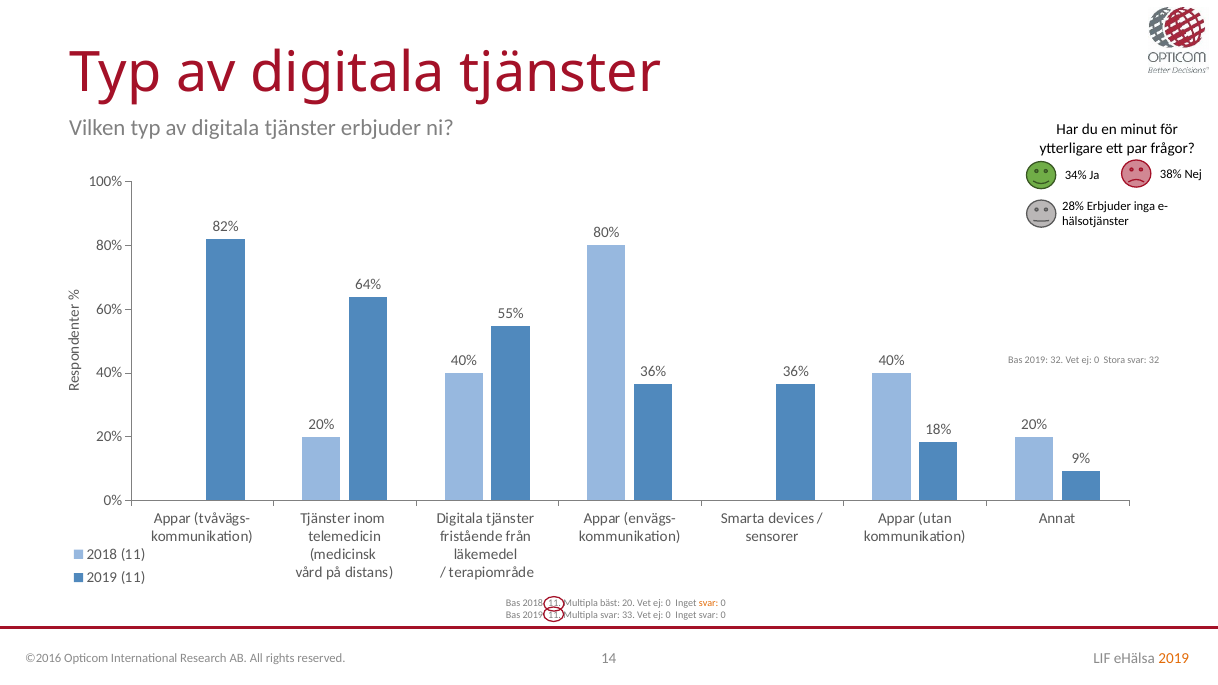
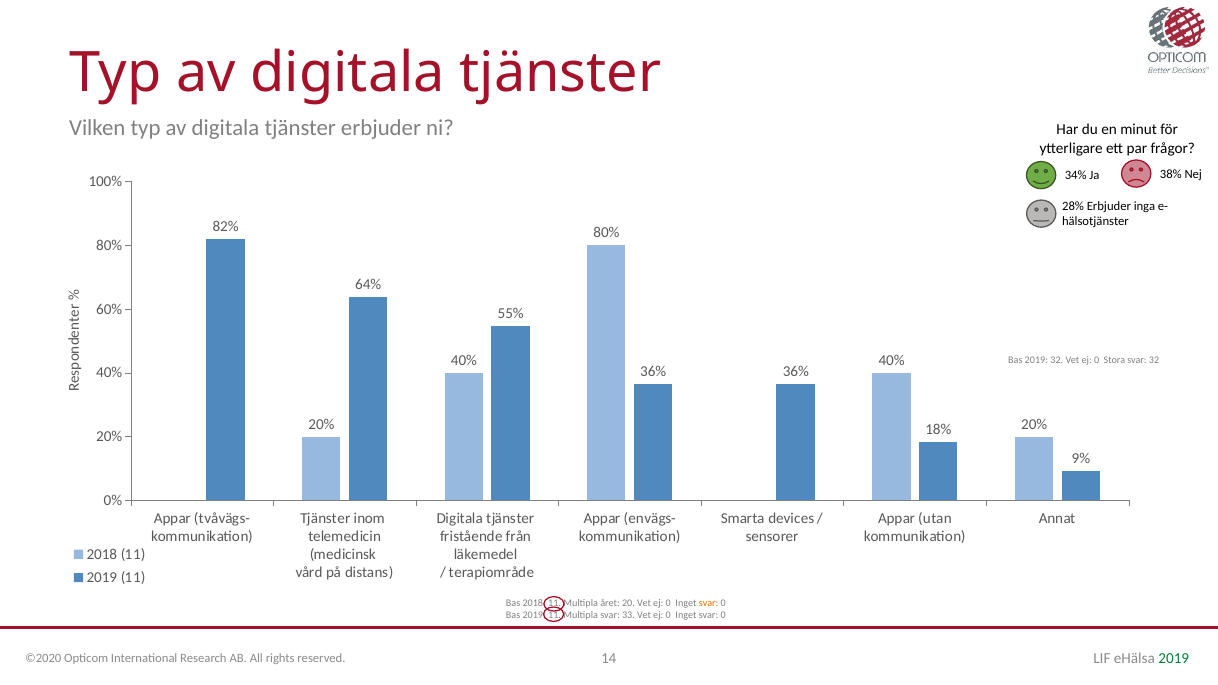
bäst: bäst -> året (610, 604)
2019 colour: orange -> green (1174, 658)
©2016: ©2016 -> ©2020 (43, 658)
